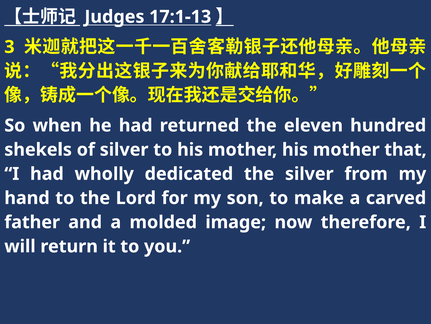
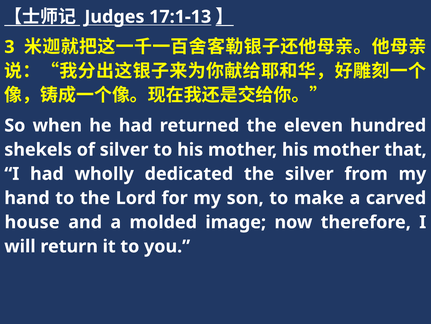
father: father -> house (32, 222)
